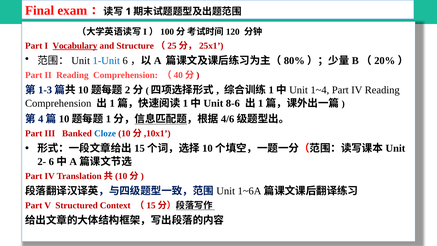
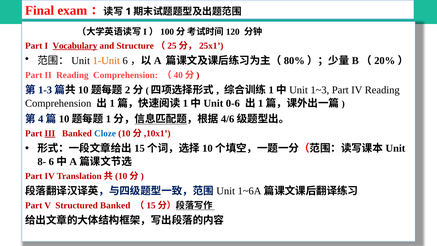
1-Unit colour: blue -> orange (106, 61)
1~4: 1~4 -> 1~3 (320, 90)
8-6: 8-6 -> 0-6 (233, 103)
III underline: none -> present (50, 133)
2-: 2- -> 8- (42, 162)
Structured Context: Context -> Banked (115, 205)
